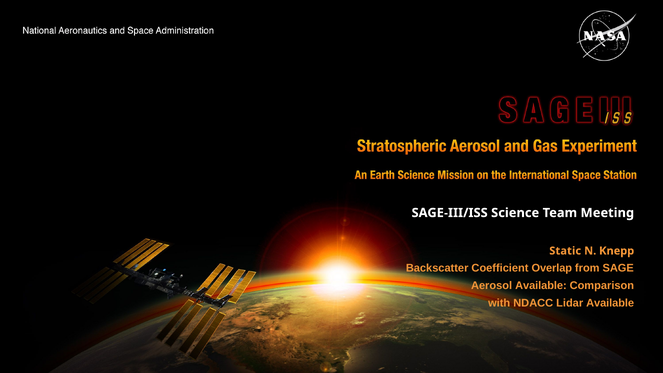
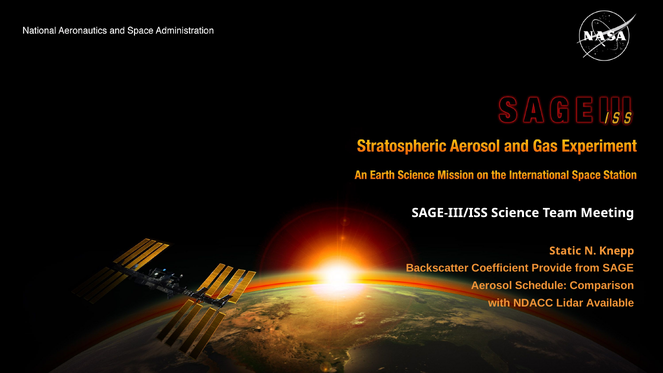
Overlap: Overlap -> Provide (552, 268)
Aerosol Available: Available -> Schedule (541, 286)
